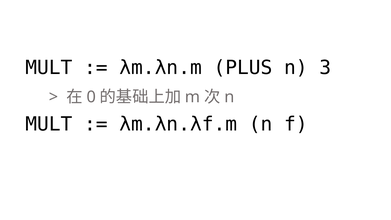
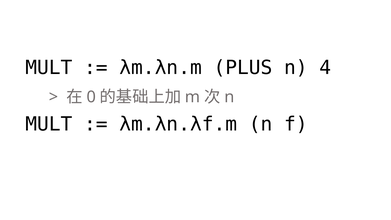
3: 3 -> 4 (325, 68)
